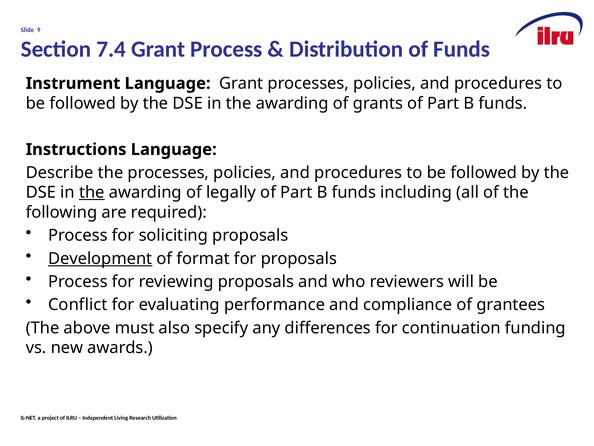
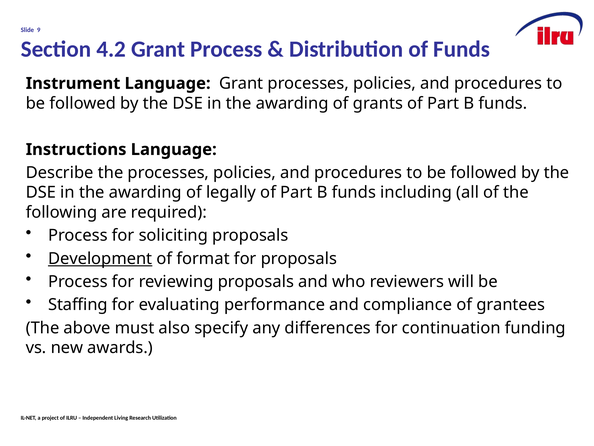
7.4: 7.4 -> 4.2 (111, 49)
the underline: present -> none (92, 192)
Conflict: Conflict -> Staffing (78, 304)
